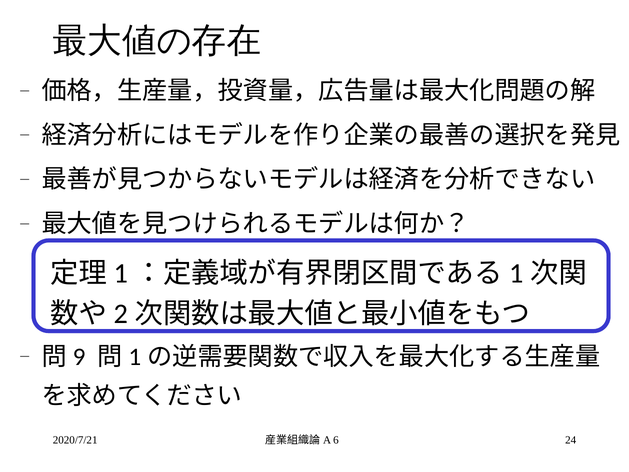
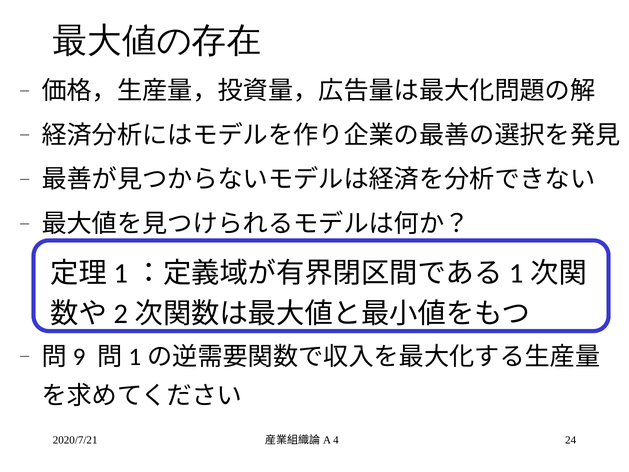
6: 6 -> 4 (336, 440)
